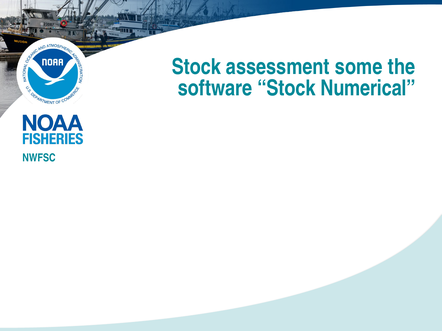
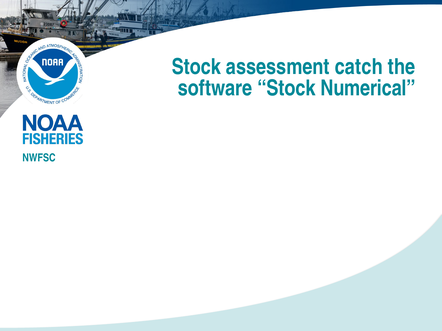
some: some -> catch (359, 67)
